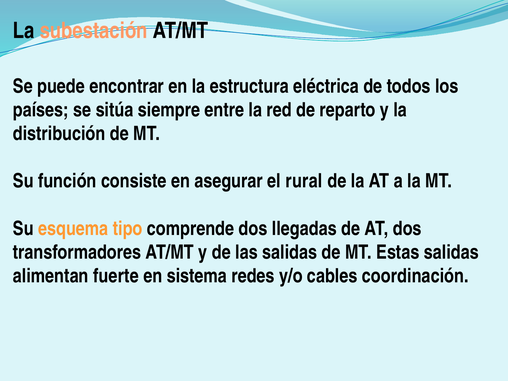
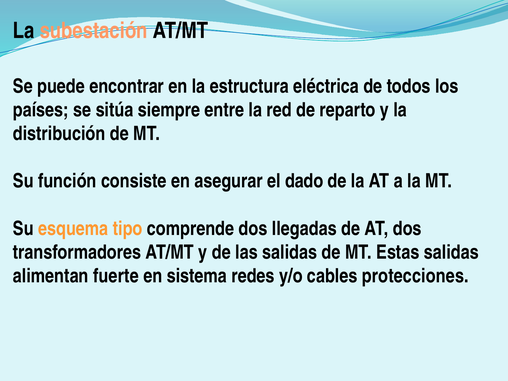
rural: rural -> dado (304, 181)
coordinación: coordinación -> protecciones (415, 276)
